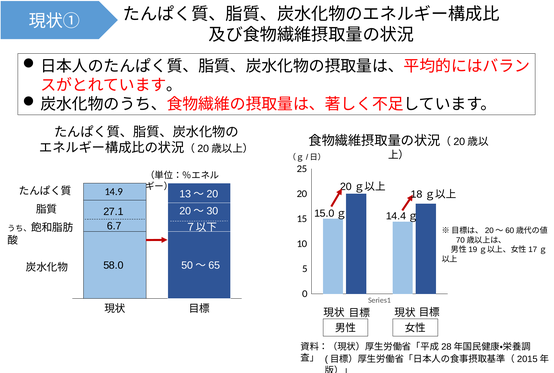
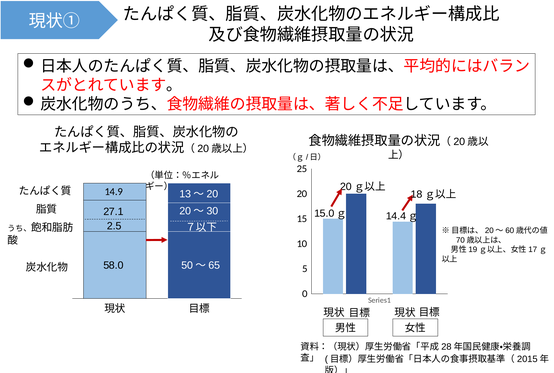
6.7: 6.7 -> 2.5 (114, 226)
